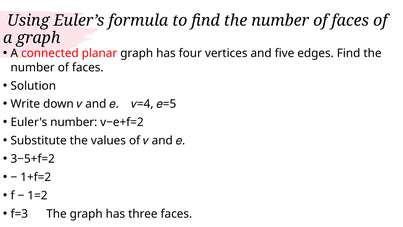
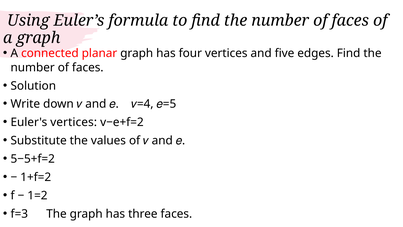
Euler's number: number -> vertices (74, 122)
3−5+f=2: 3−5+f=2 -> 5−5+f=2 (33, 159)
